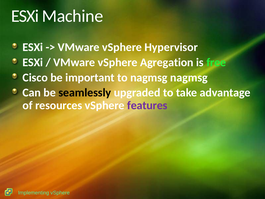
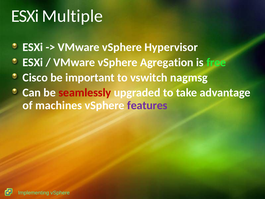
Machine: Machine -> Multiple (72, 16)
to nagmsg: nagmsg -> vswitch (149, 77)
seamlessly colour: black -> red (85, 93)
resources: resources -> machines (59, 105)
